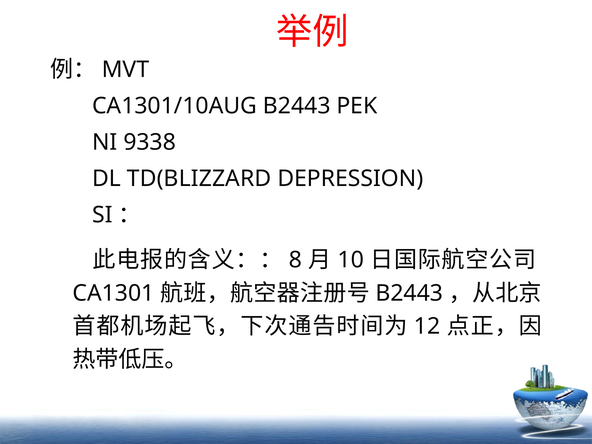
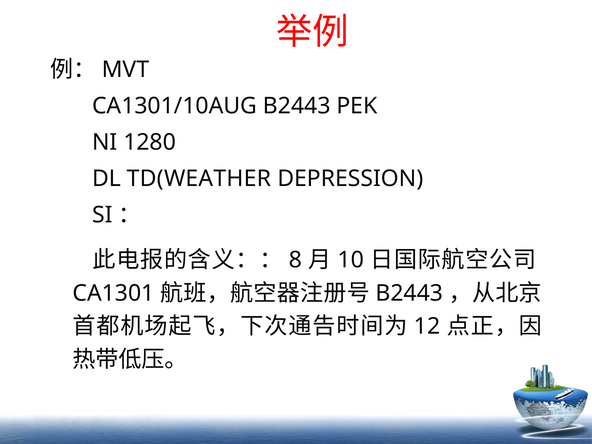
9338: 9338 -> 1280 (150, 142)
TD(BLIZZARD: TD(BLIZZARD -> TD(WEATHER (199, 179)
